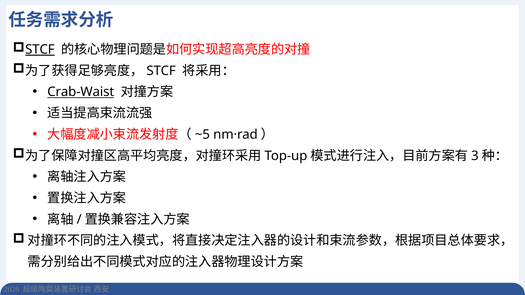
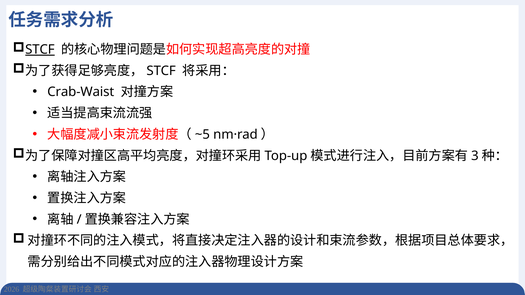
Crab-Waist underline: present -> none (81, 92)
